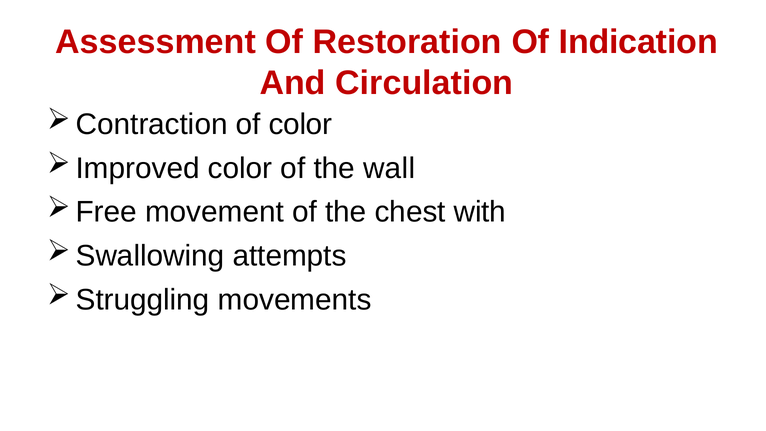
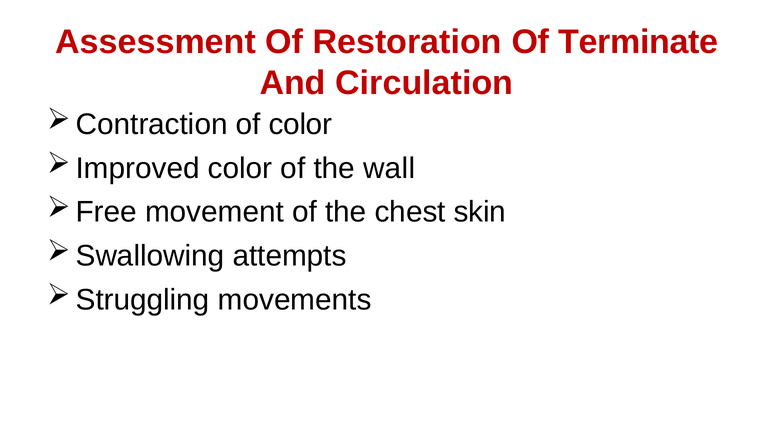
Indication: Indication -> Terminate (638, 42)
with: with -> skin (480, 212)
